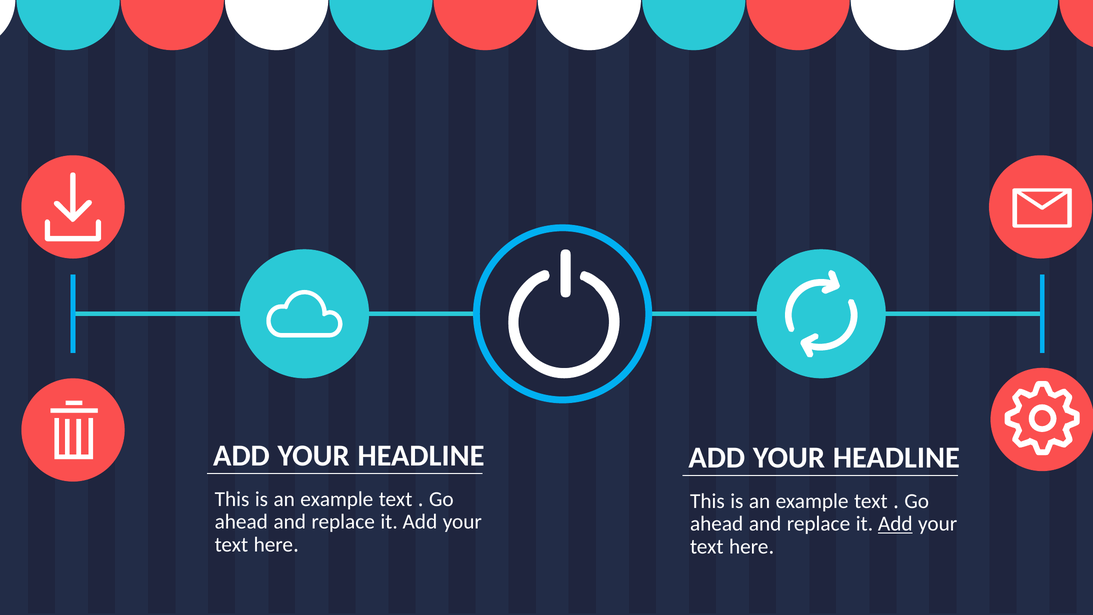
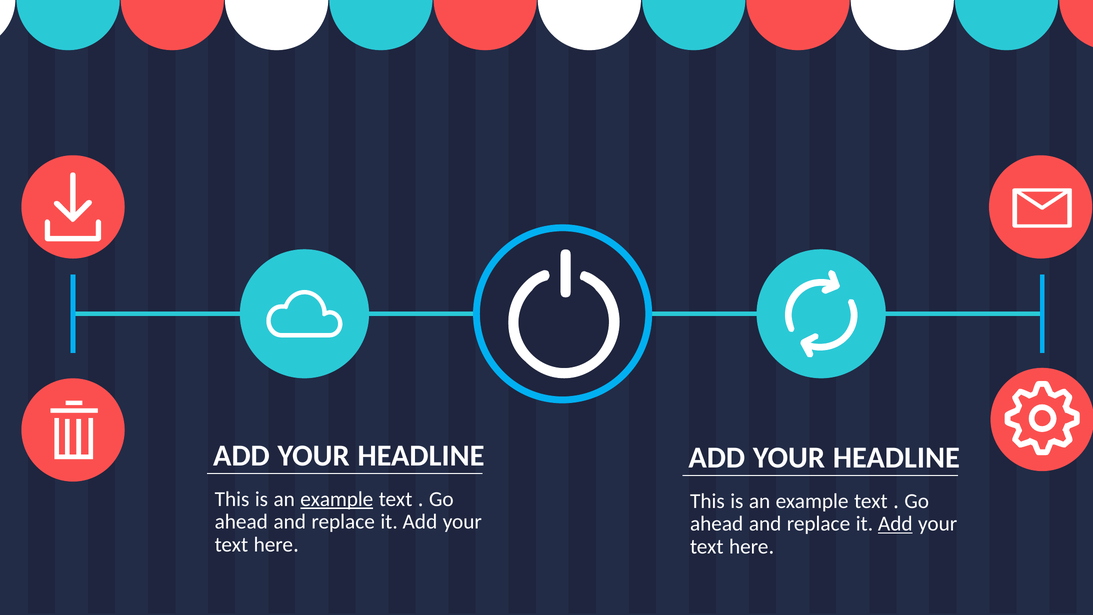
example underline: none -> present (337, 499)
